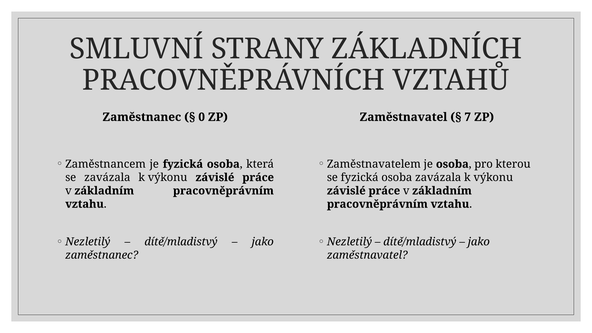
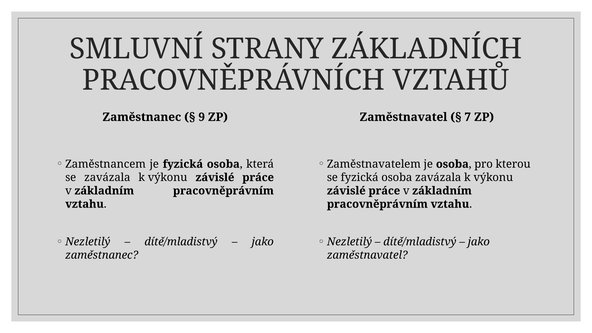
0: 0 -> 9 (202, 117)
